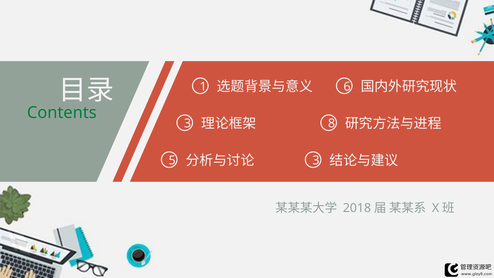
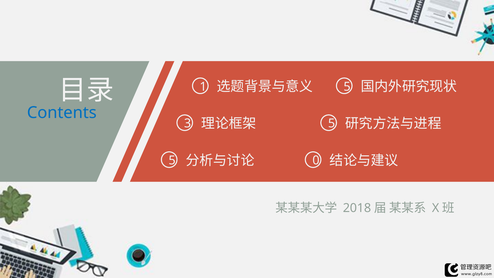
6: 6 -> 5 (347, 87)
Contents colour: green -> blue (62, 113)
8: 8 -> 5 (332, 123)
3: 3 -> 0 (316, 160)
